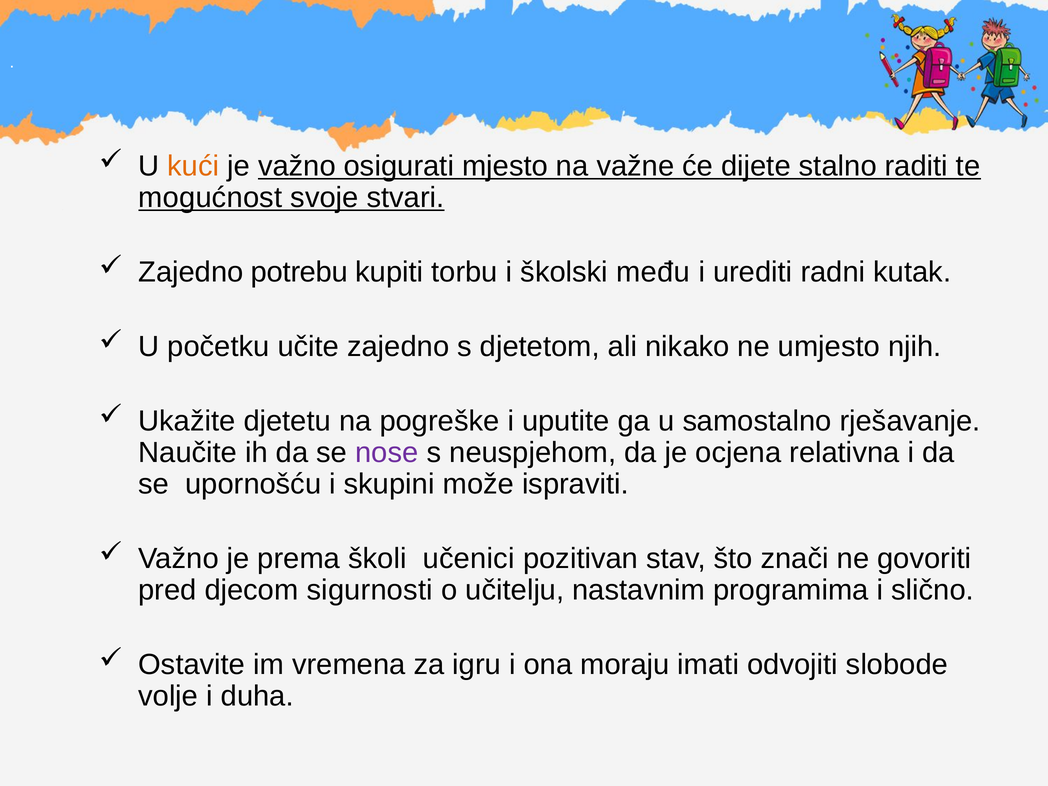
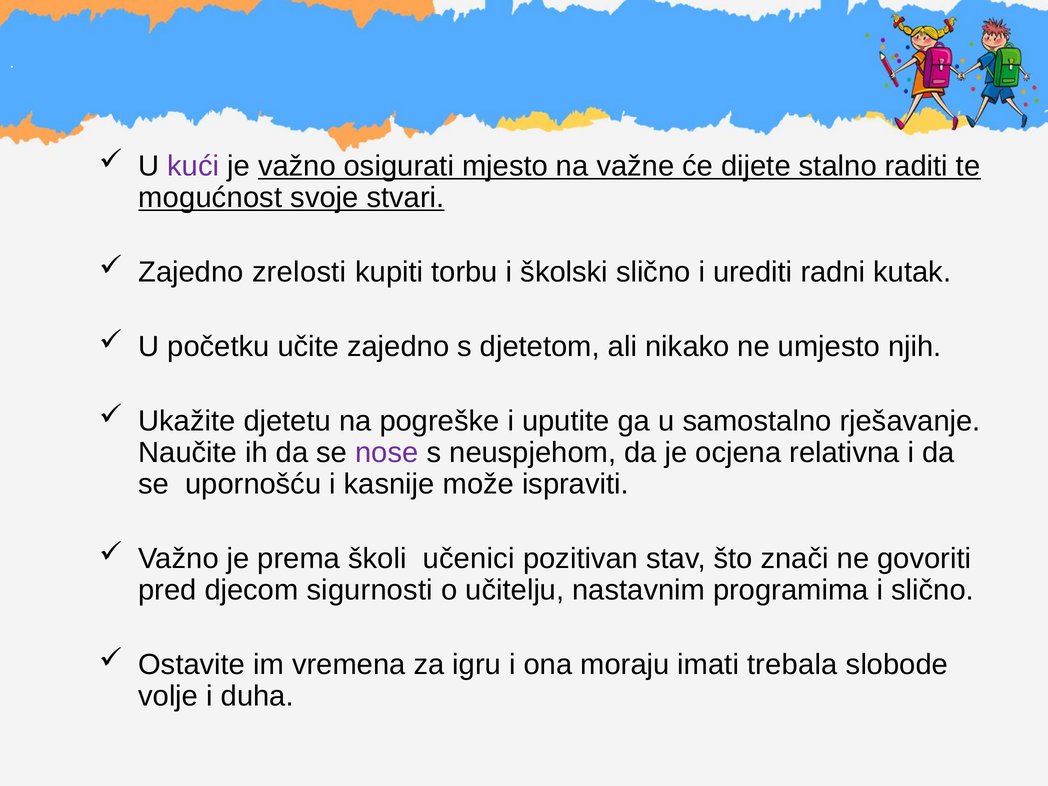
kući colour: orange -> purple (193, 166)
potrebu: potrebu -> zrelosti (299, 272)
školski među: među -> slično (653, 272)
skupini: skupini -> kasnije (389, 484)
odvojiti: odvojiti -> trebala (792, 664)
